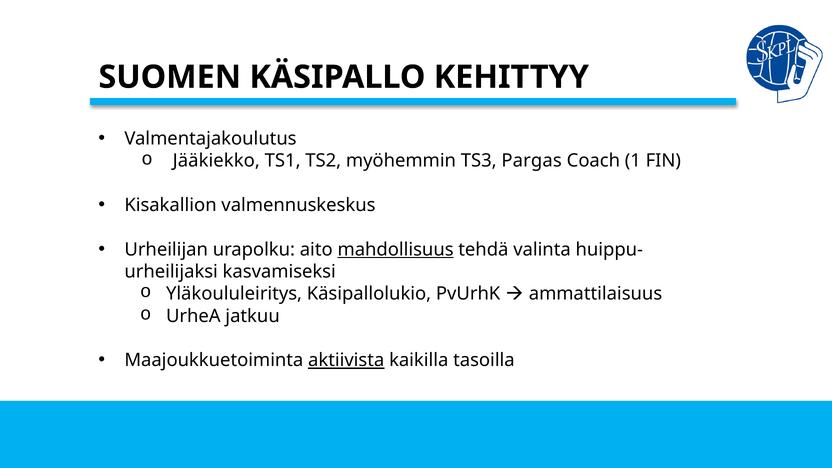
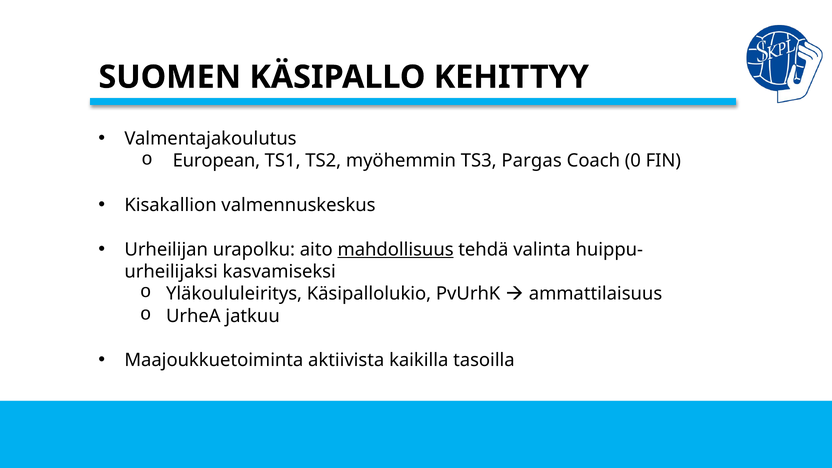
Jääkiekko: Jääkiekko -> European (216, 161)
1: 1 -> 0 (633, 161)
aktiivista underline: present -> none (346, 361)
